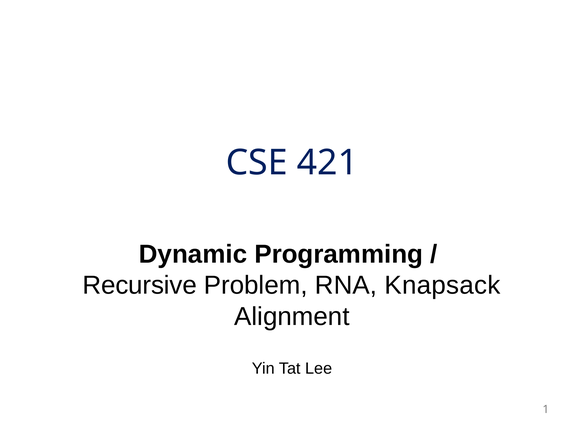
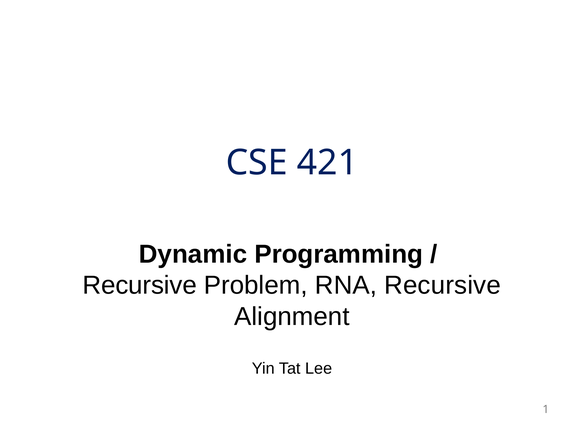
RNA Knapsack: Knapsack -> Recursive (443, 285)
